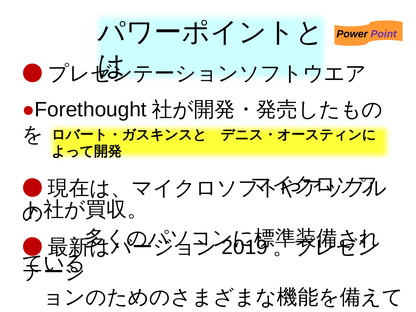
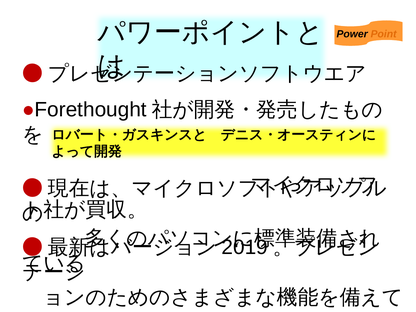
Point colour: purple -> orange (384, 34)
